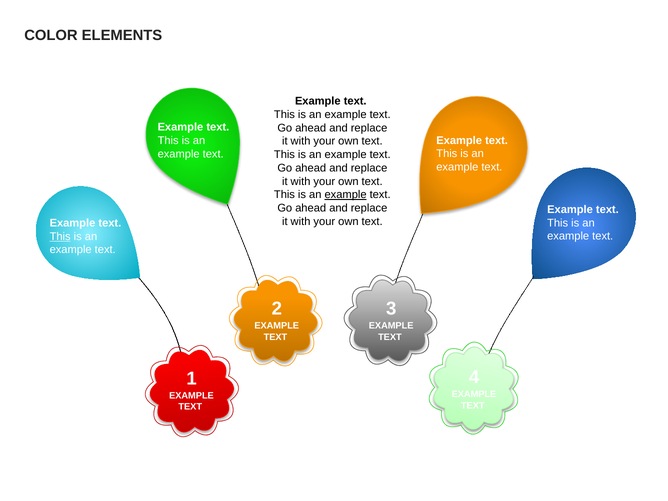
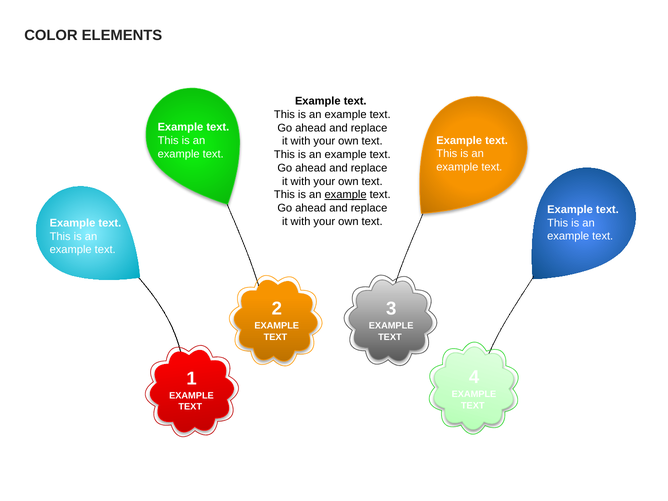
This underline: present -> none (60, 236)
